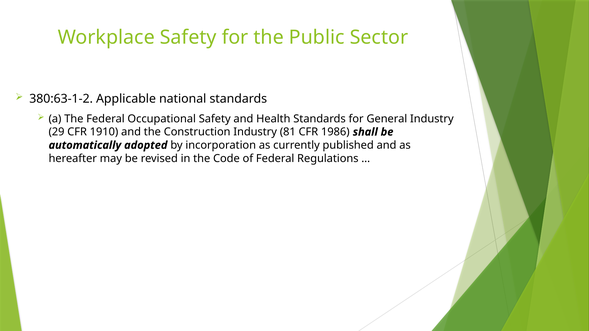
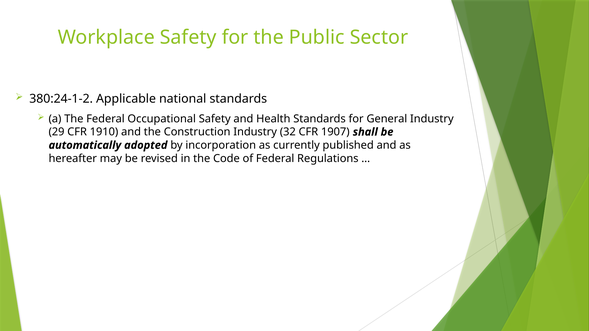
380:63-1-2: 380:63-1-2 -> 380:24-1-2 (61, 99)
81: 81 -> 32 (288, 132)
1986: 1986 -> 1907 (335, 132)
